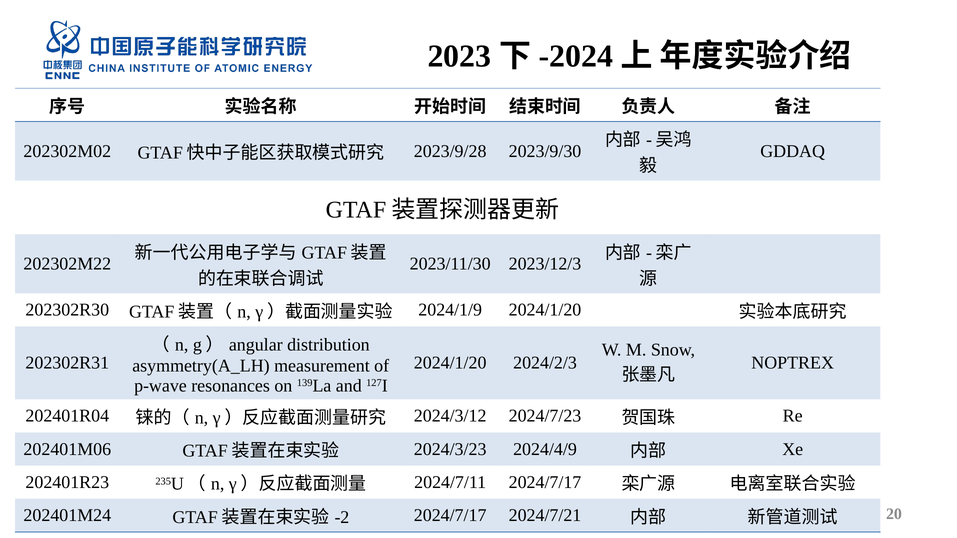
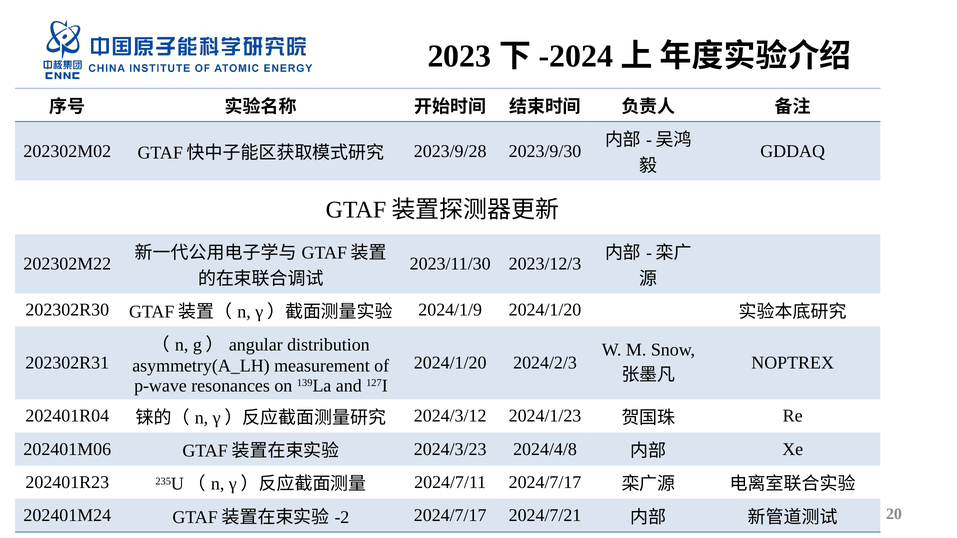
2024/7/23: 2024/7/23 -> 2024/1/23 (545, 416)
2024/4/9: 2024/4/9 -> 2024/4/8 (545, 449)
